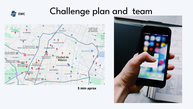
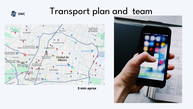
Challenge: Challenge -> Transport (70, 11)
